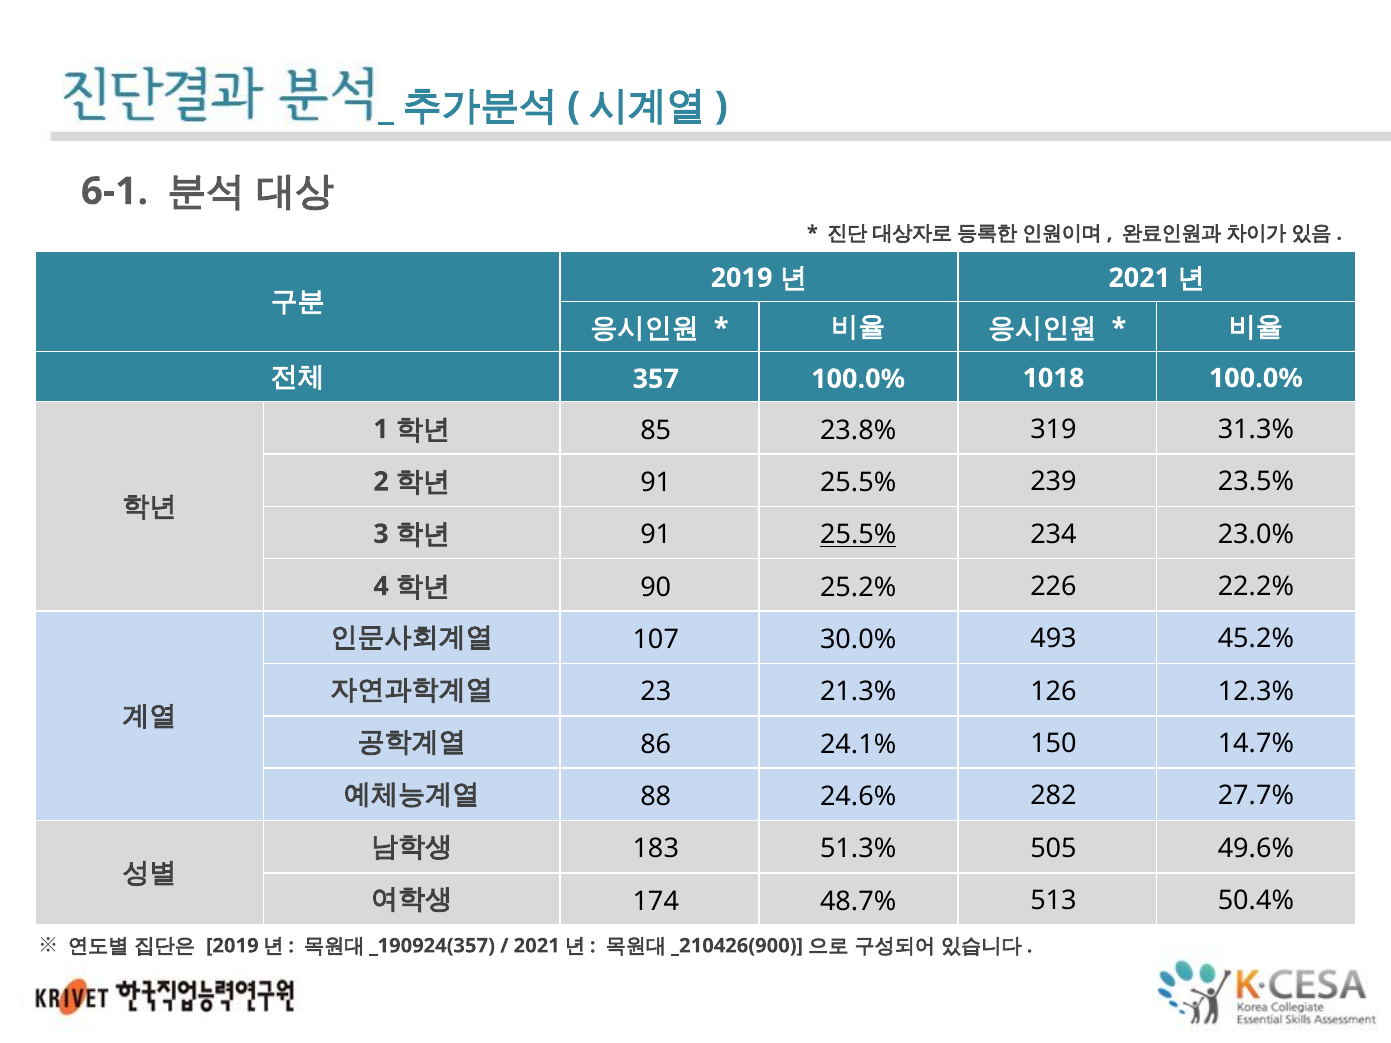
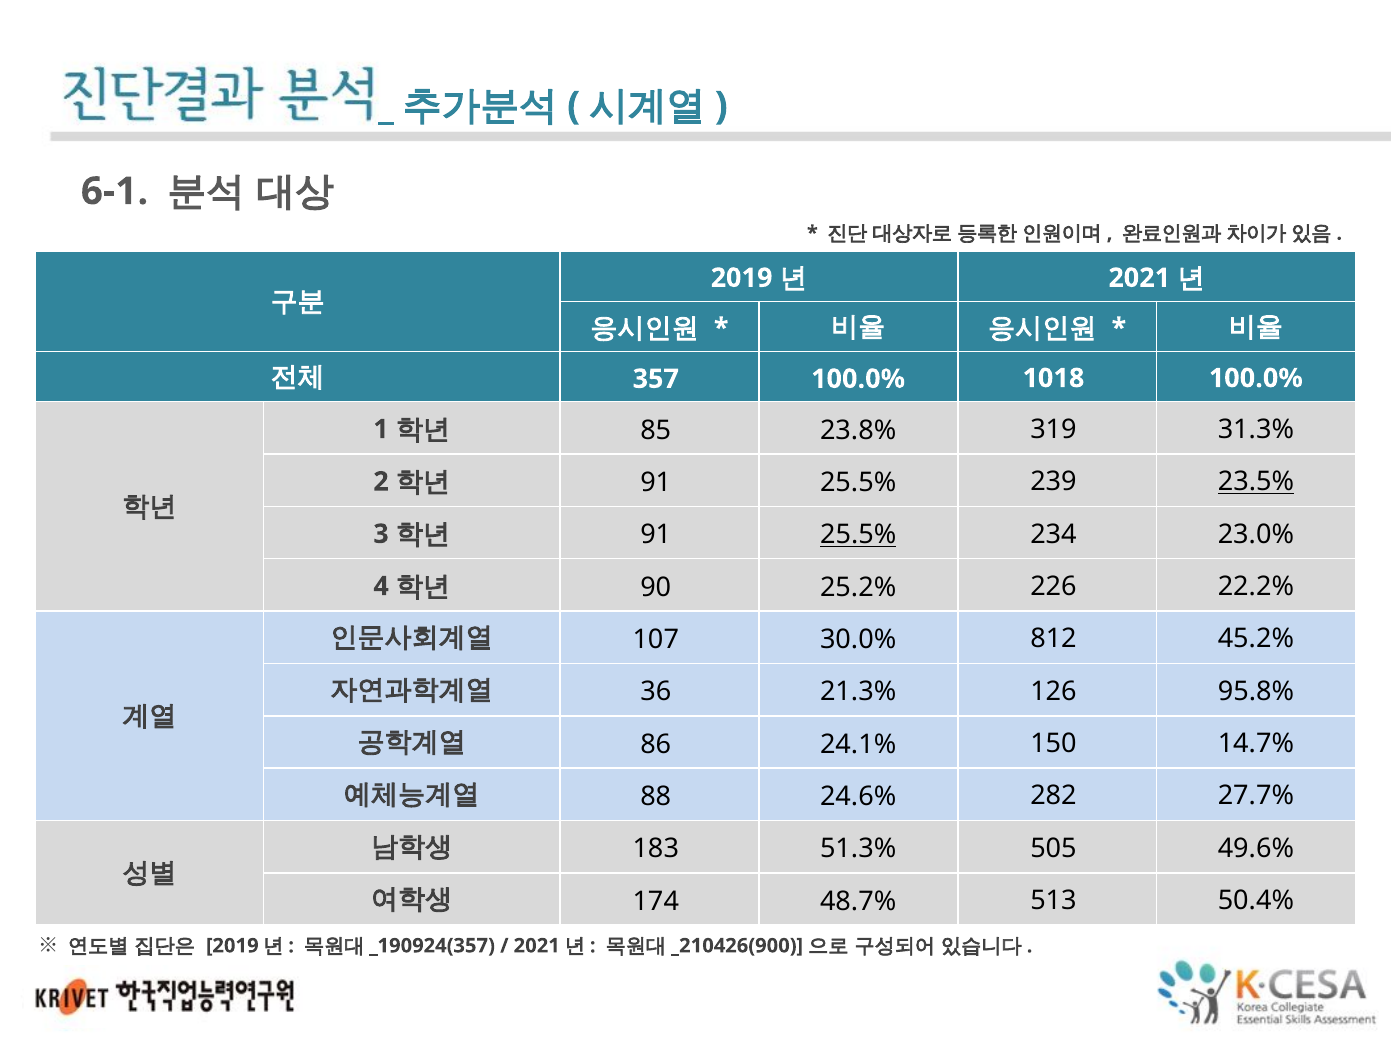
23.5% underline: none -> present (1256, 482)
493: 493 -> 812 (1054, 639)
23: 23 -> 36 (656, 692)
12.3%: 12.3% -> 95.8% (1256, 691)
